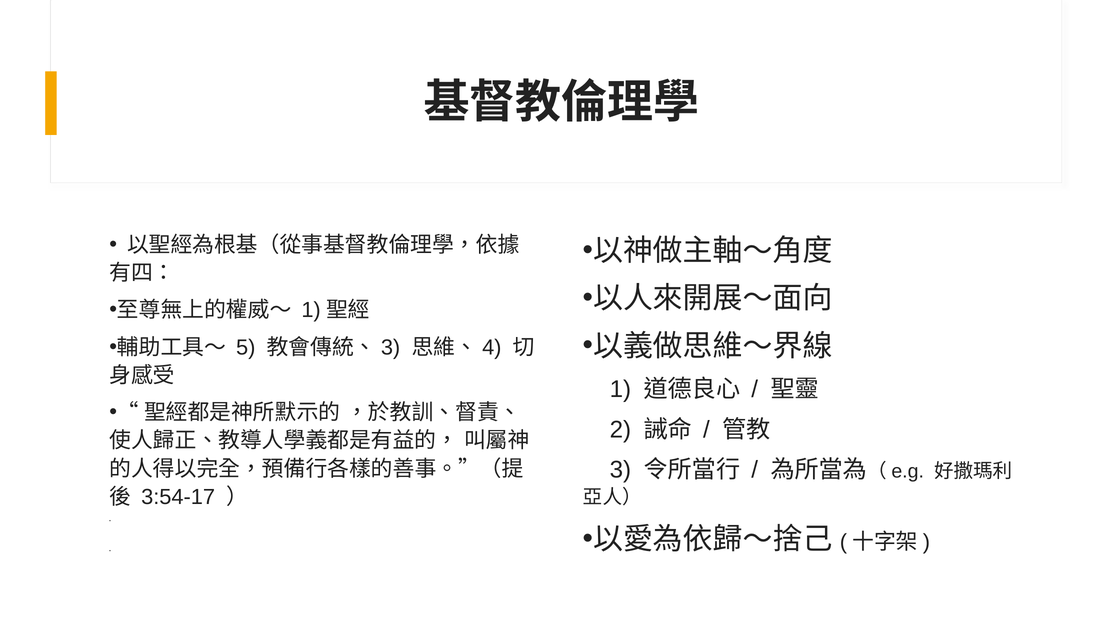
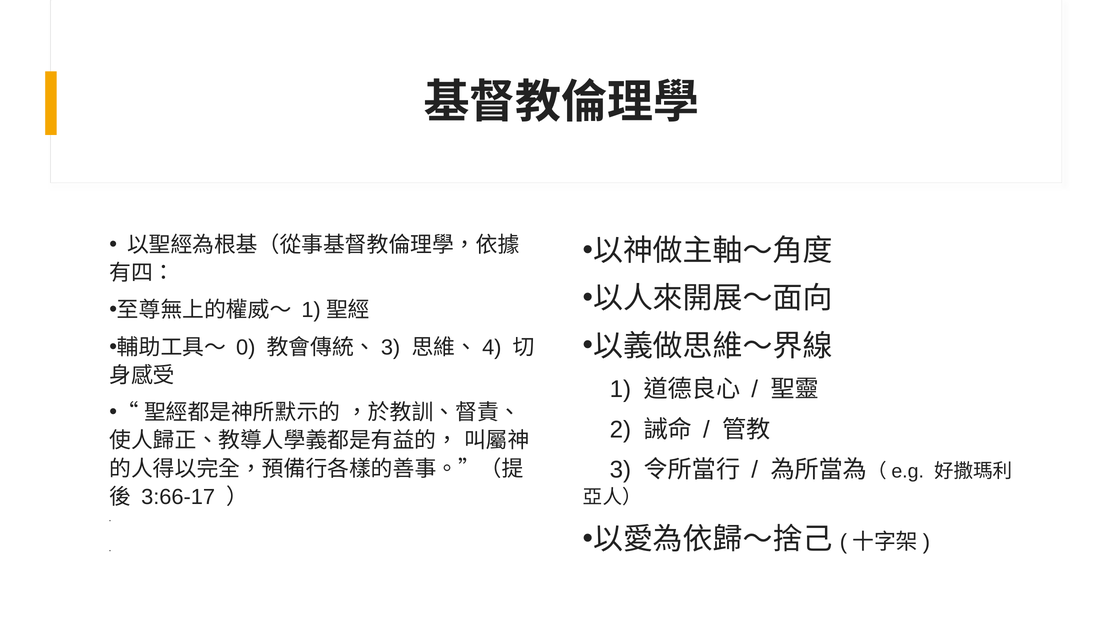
5: 5 -> 0 (246, 347)
3:54-17: 3:54-17 -> 3:66-17 (178, 497)
